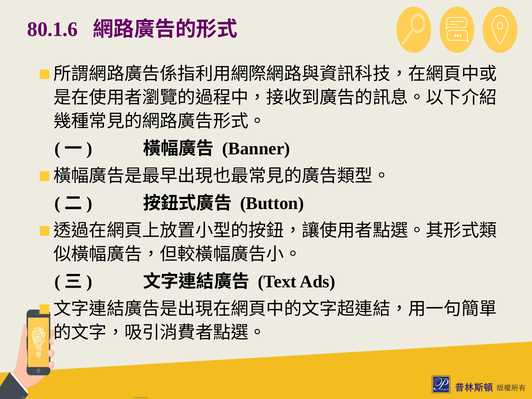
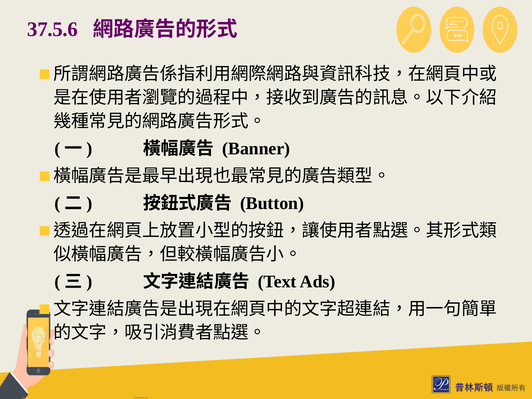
80.1.6: 80.1.6 -> 37.5.6 (53, 29)
